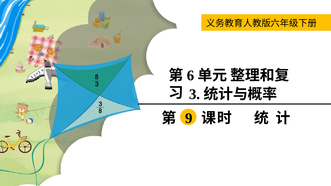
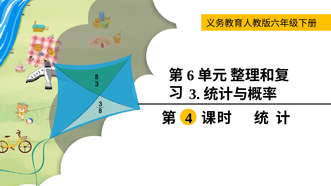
9: 9 -> 4 (189, 118)
